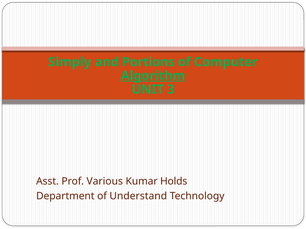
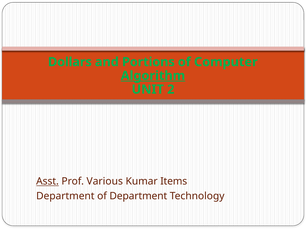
Simply: Simply -> Dollars (70, 62)
3: 3 -> 2 (171, 90)
Asst underline: none -> present (48, 182)
Holds: Holds -> Items (174, 182)
of Understand: Understand -> Department (138, 196)
